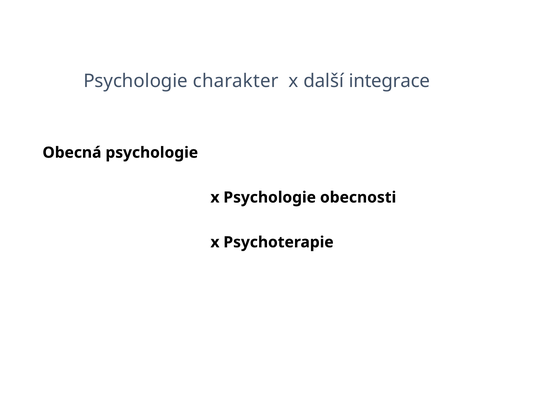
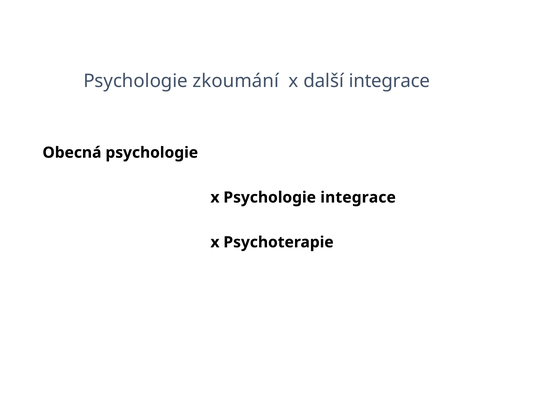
charakter: charakter -> zkoumání (236, 81)
Psychologie obecnosti: obecnosti -> integrace (358, 197)
